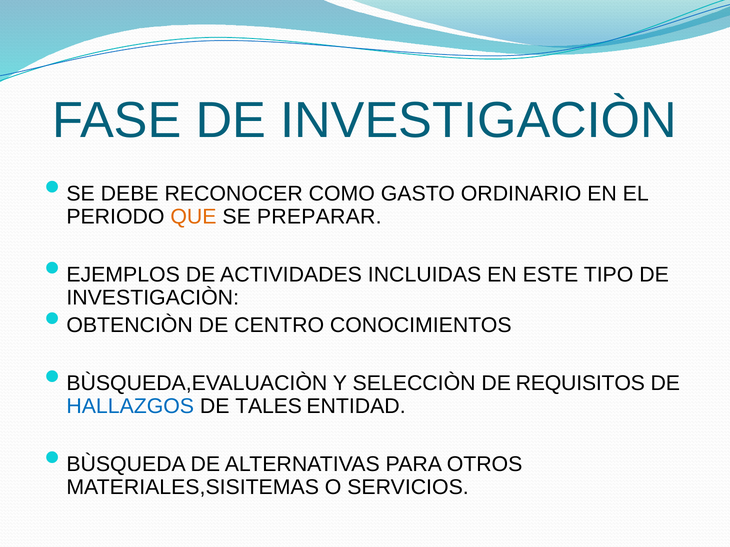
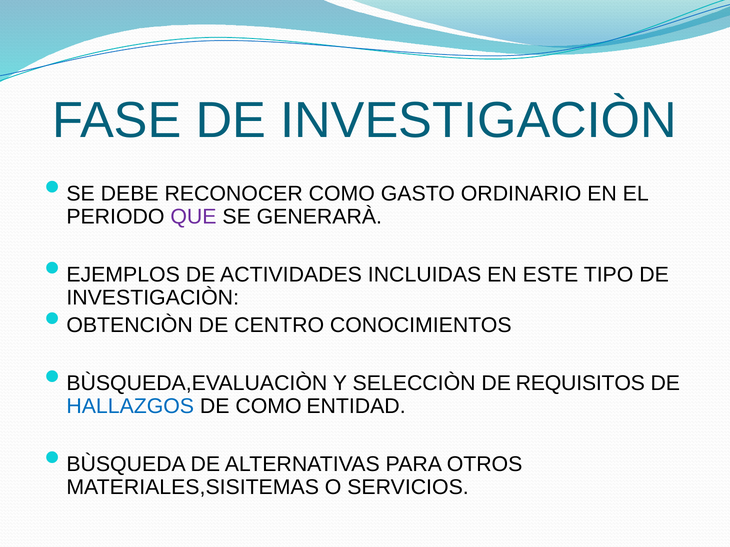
QUE colour: orange -> purple (193, 217)
PREPARAR: PREPARAR -> GENERARÀ (319, 217)
DE TALES: TALES -> COMO (268, 407)
